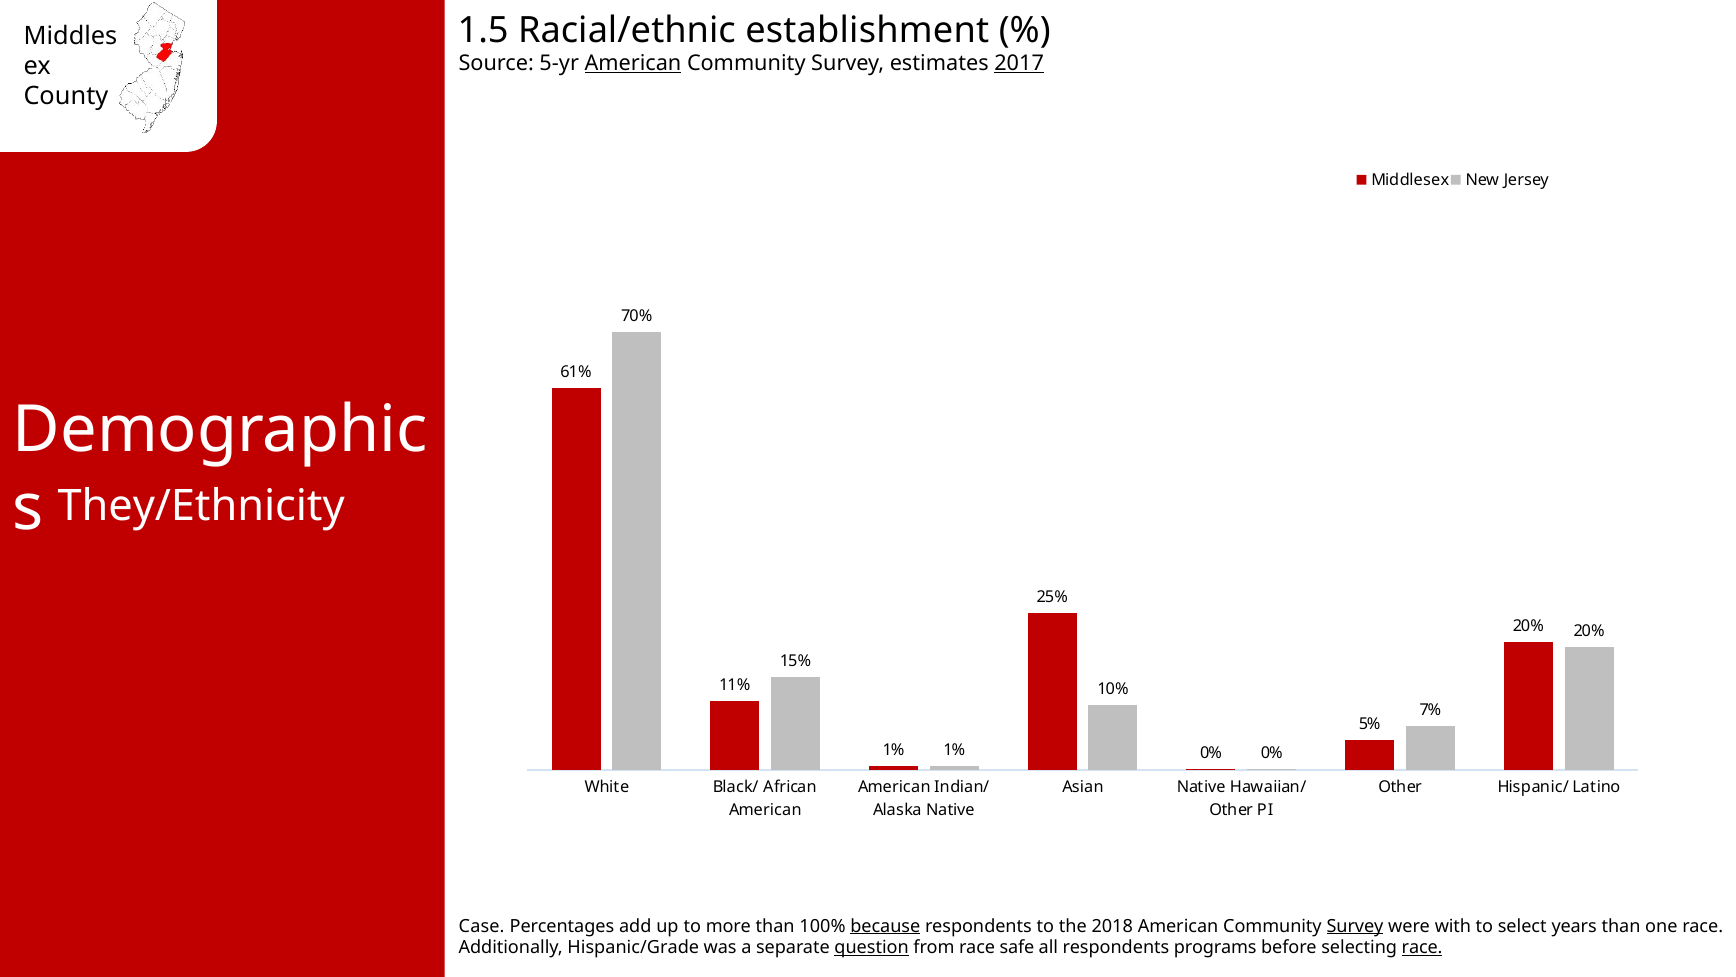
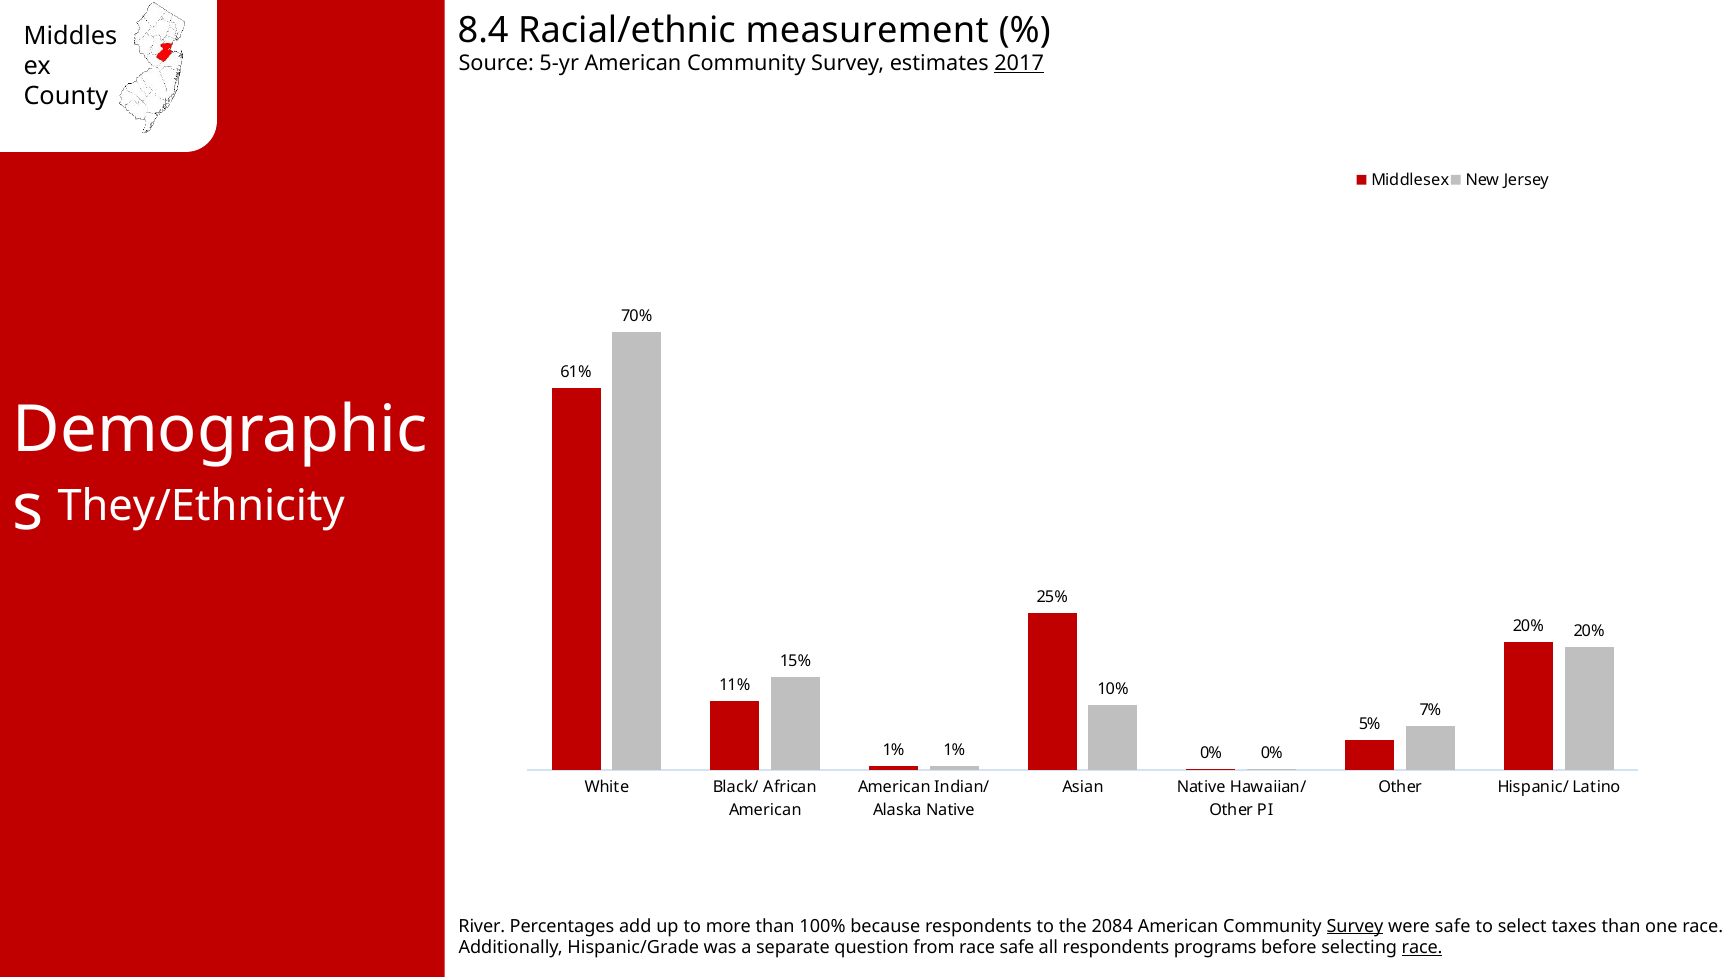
1.5: 1.5 -> 8.4 (483, 31)
establishment: establishment -> measurement (867, 31)
American underline: present -> none (633, 63)
Case: Case -> River (482, 926)
because underline: present -> none (885, 926)
2018: 2018 -> 2084 (1112, 926)
were with: with -> safe (1453, 926)
years: years -> taxes (1574, 926)
question underline: present -> none (872, 947)
